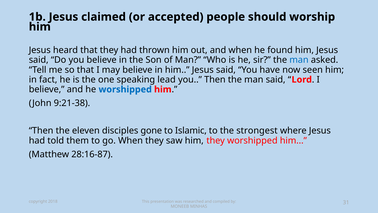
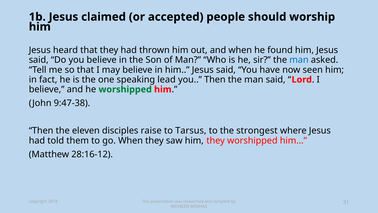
worshipped colour: blue -> green (125, 89)
9:21-38: 9:21-38 -> 9:47-38 (72, 103)
gone: gone -> raise (151, 131)
Islamic: Islamic -> Tarsus (191, 131)
28:16-87: 28:16-87 -> 28:16-12 (92, 154)
